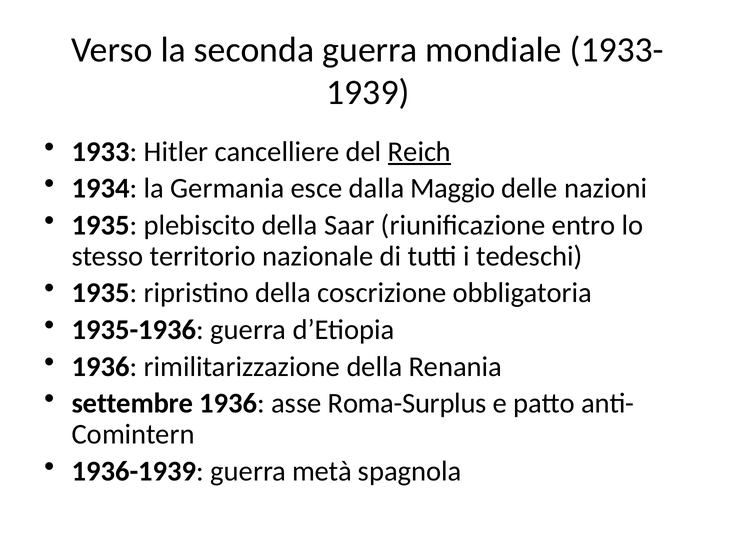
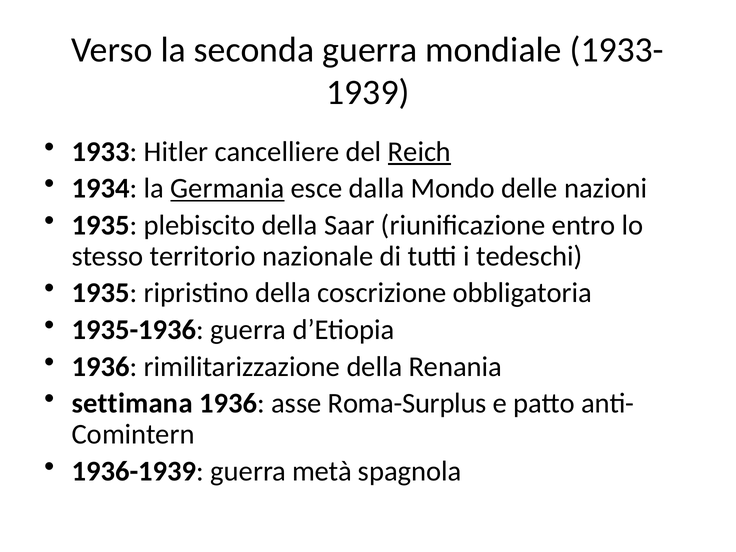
Germania underline: none -> present (227, 188)
Maggio: Maggio -> Mondo (453, 188)
settembre: settembre -> settimana (132, 403)
